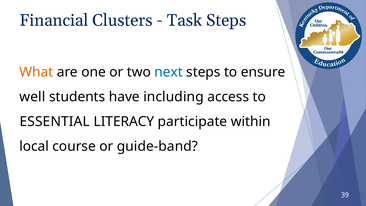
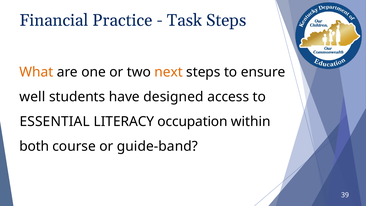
Clusters: Clusters -> Practice (122, 20)
next colour: blue -> orange (169, 72)
including: including -> designed (173, 97)
participate: participate -> occupation (193, 121)
local: local -> both (34, 146)
